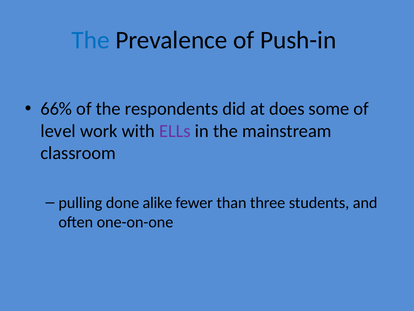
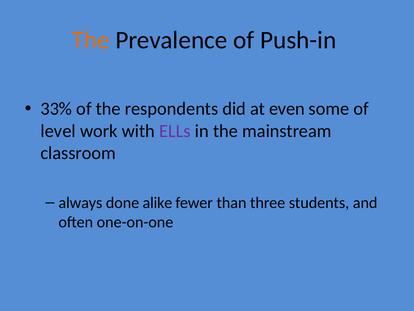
The colour: blue -> orange (91, 40)
66%: 66% -> 33% (56, 109)
does: does -> even (287, 109)
pulling: pulling -> always (80, 202)
